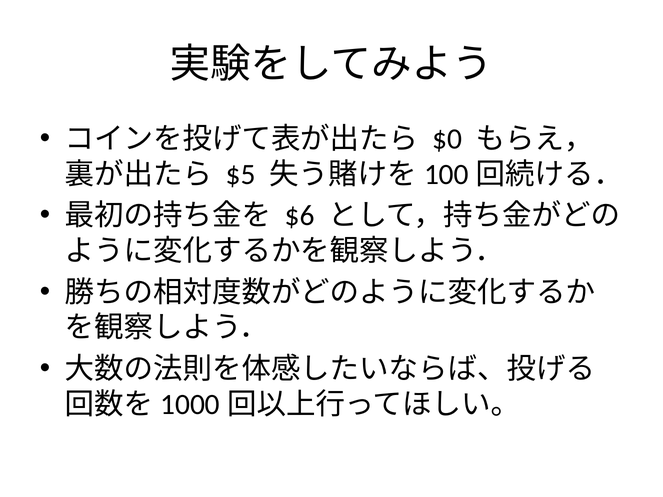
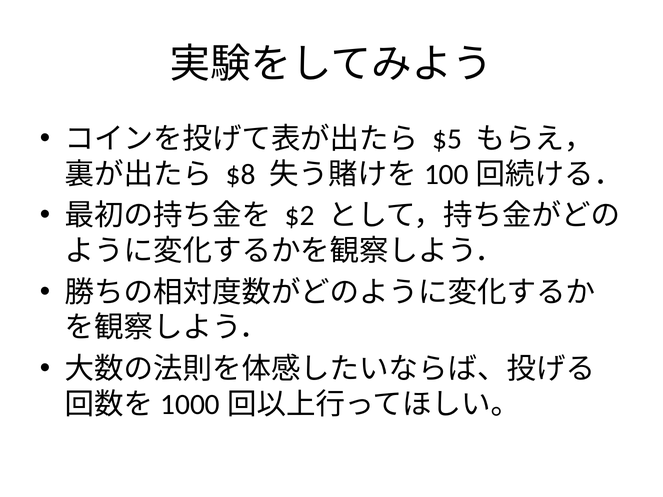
$0: $0 -> $5 (447, 139)
$5: $5 -> $8 (241, 175)
$6: $6 -> $2 (300, 216)
